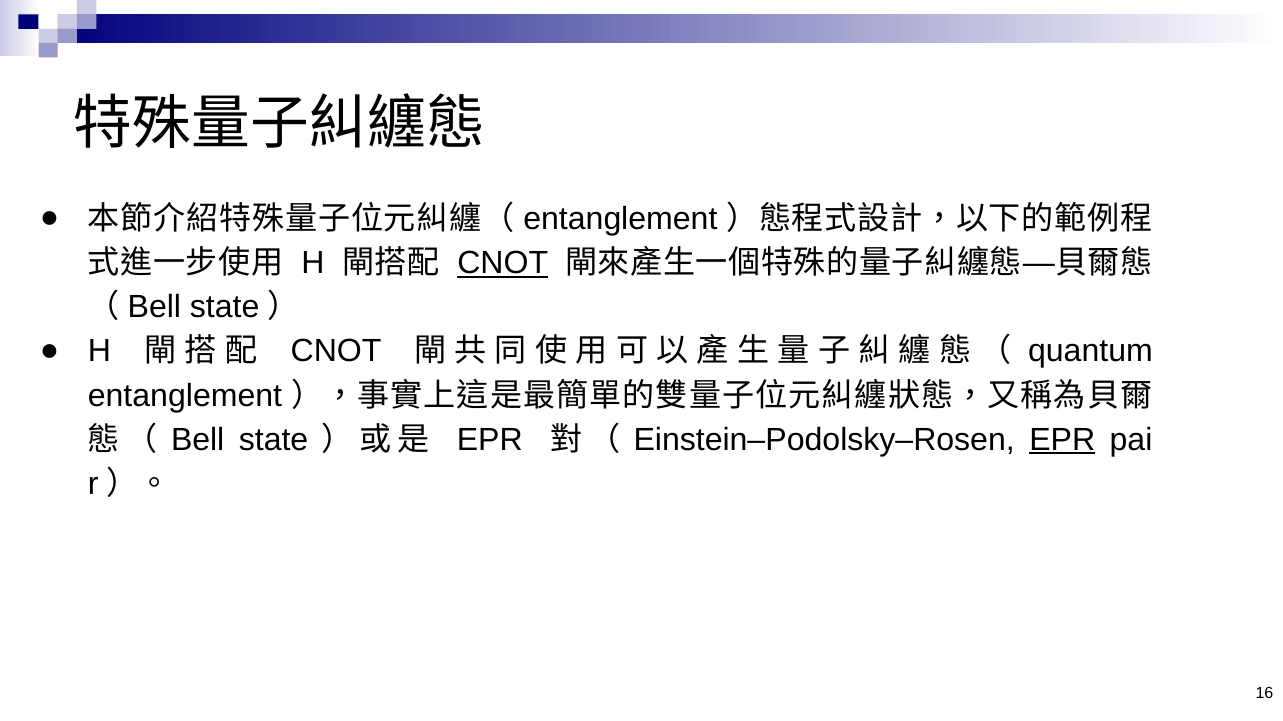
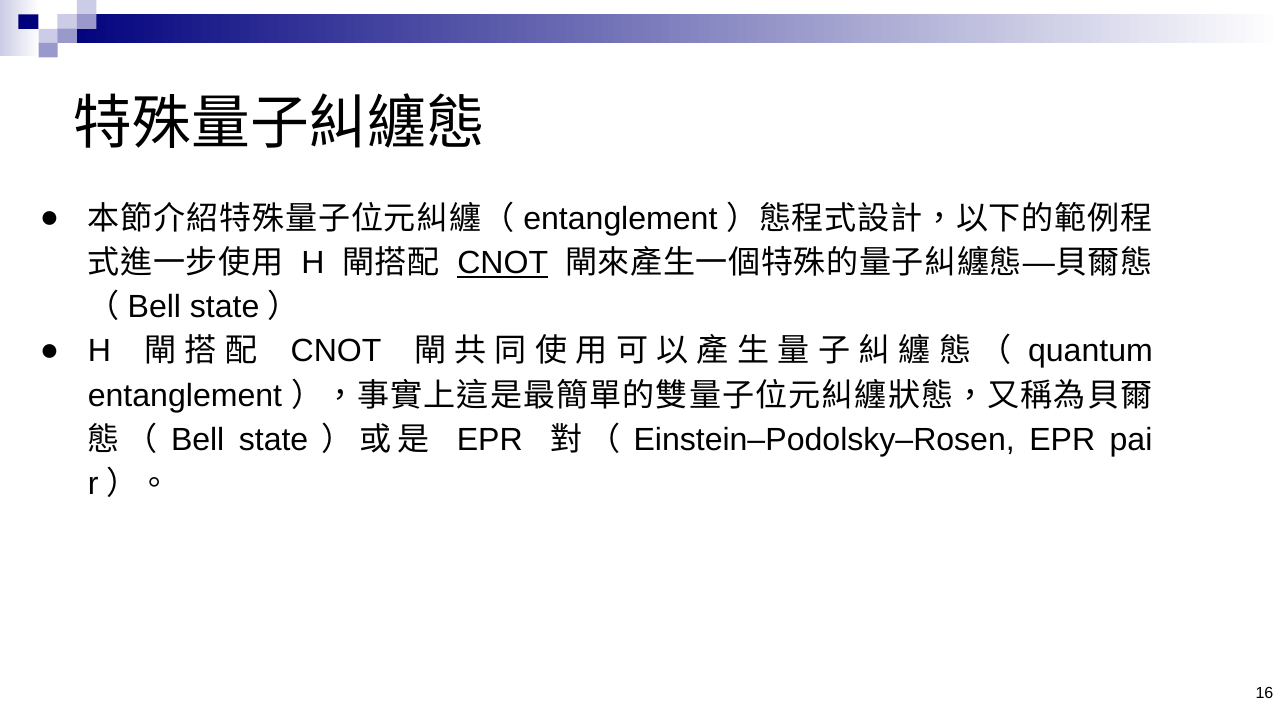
EPR underline: present -> none (1062, 440)
